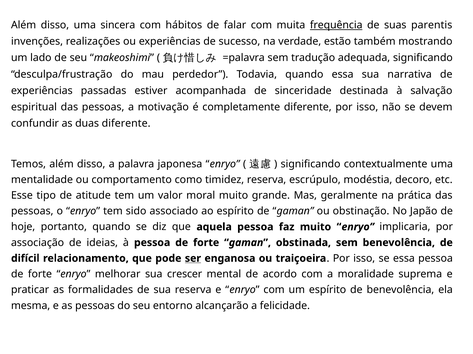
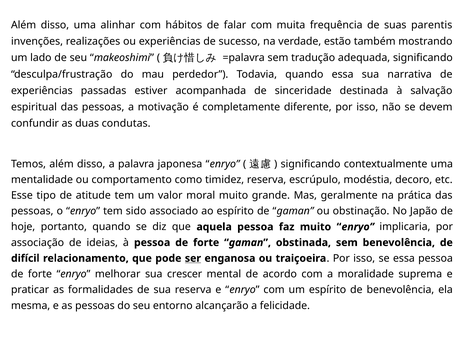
sincera: sincera -> alinhar (118, 25)
frequência underline: present -> none (336, 25)
duas diferente: diferente -> condutas (126, 124)
